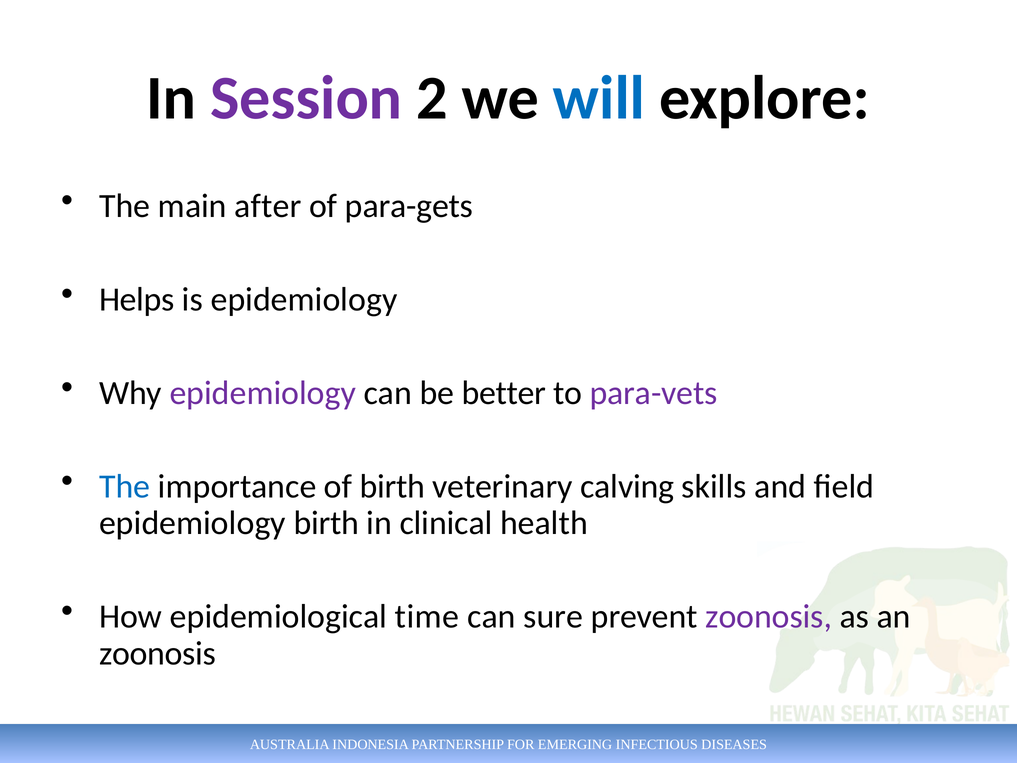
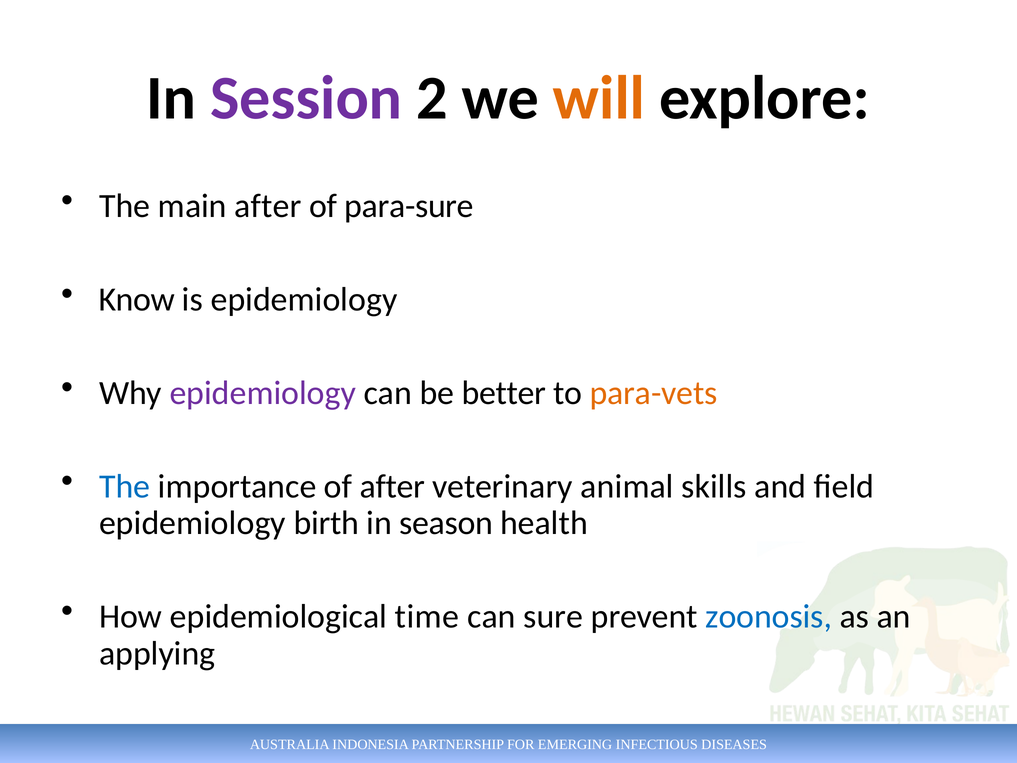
will colour: blue -> orange (599, 98)
para-gets: para-gets -> para-sure (409, 206)
Helps: Helps -> Know (137, 299)
para-vets colour: purple -> orange (654, 393)
of birth: birth -> after (392, 486)
calving: calving -> animal (627, 486)
clinical: clinical -> season (446, 523)
zoonosis colour: purple -> blue (769, 617)
zoonosis: zoonosis -> applying (157, 653)
